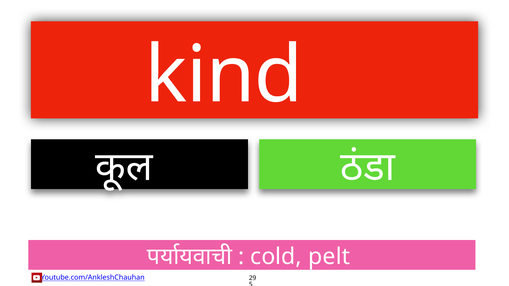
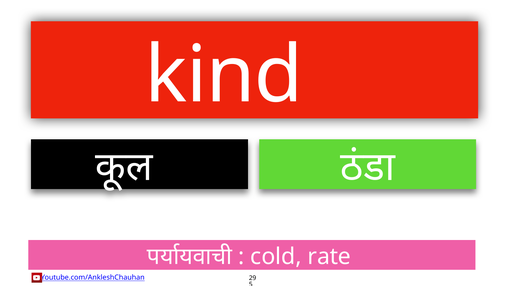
pelt: pelt -> rate (329, 257)
